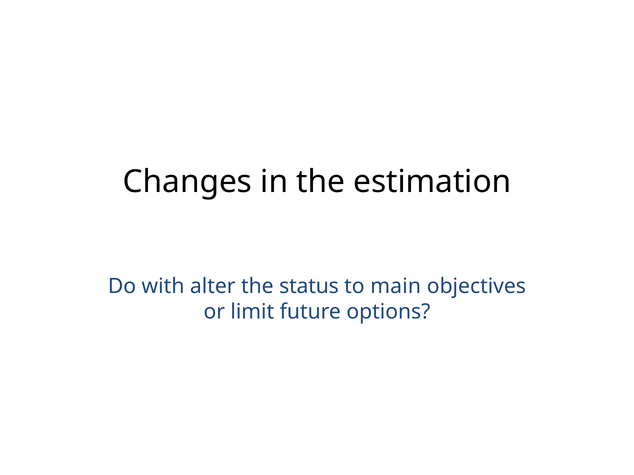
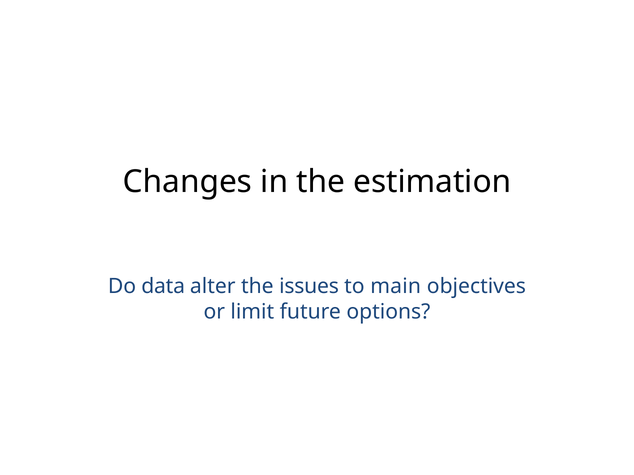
with: with -> data (163, 287)
status: status -> issues (309, 287)
